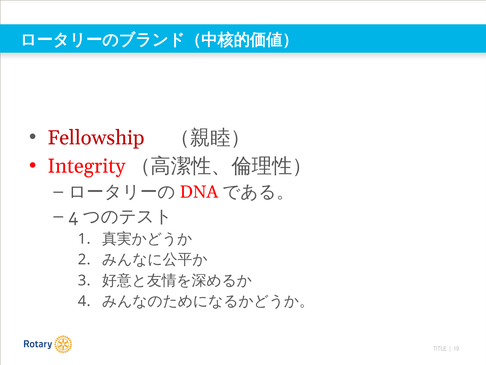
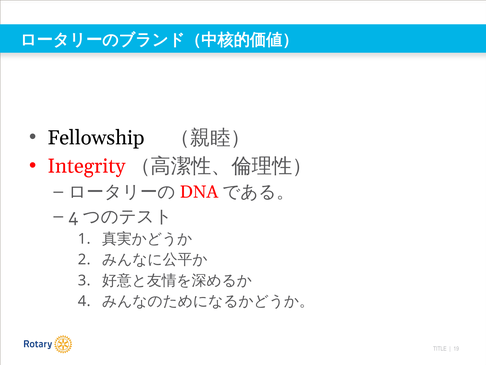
Fellowship colour: red -> black (96, 138)
